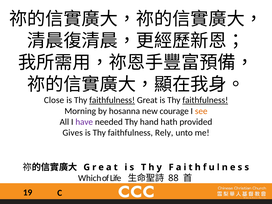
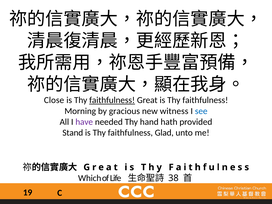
faithfulness underline: present -> none (205, 100)
hosanna: hosanna -> gracious (124, 111)
courage: courage -> witness (174, 111)
see colour: orange -> blue (201, 111)
Gives: Gives -> Stand (73, 133)
Rely: Rely -> Glad (164, 133)
88: 88 -> 38 (173, 178)
